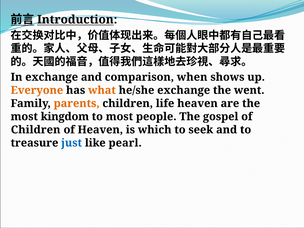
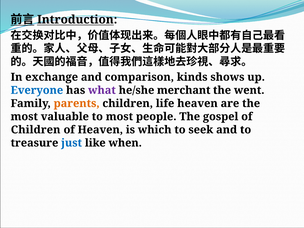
when: when -> kinds (192, 77)
Everyone colour: orange -> blue (37, 90)
what colour: orange -> purple (102, 90)
he/she exchange: exchange -> merchant (184, 90)
kingdom: kingdom -> valuable (65, 117)
pearl: pearl -> when (125, 143)
